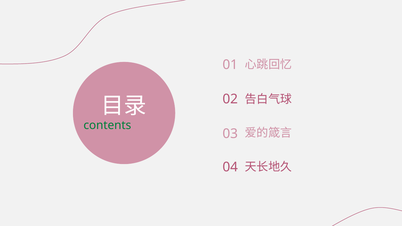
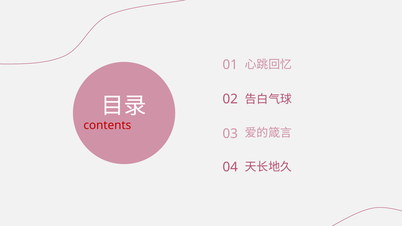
contents colour: green -> red (107, 126)
